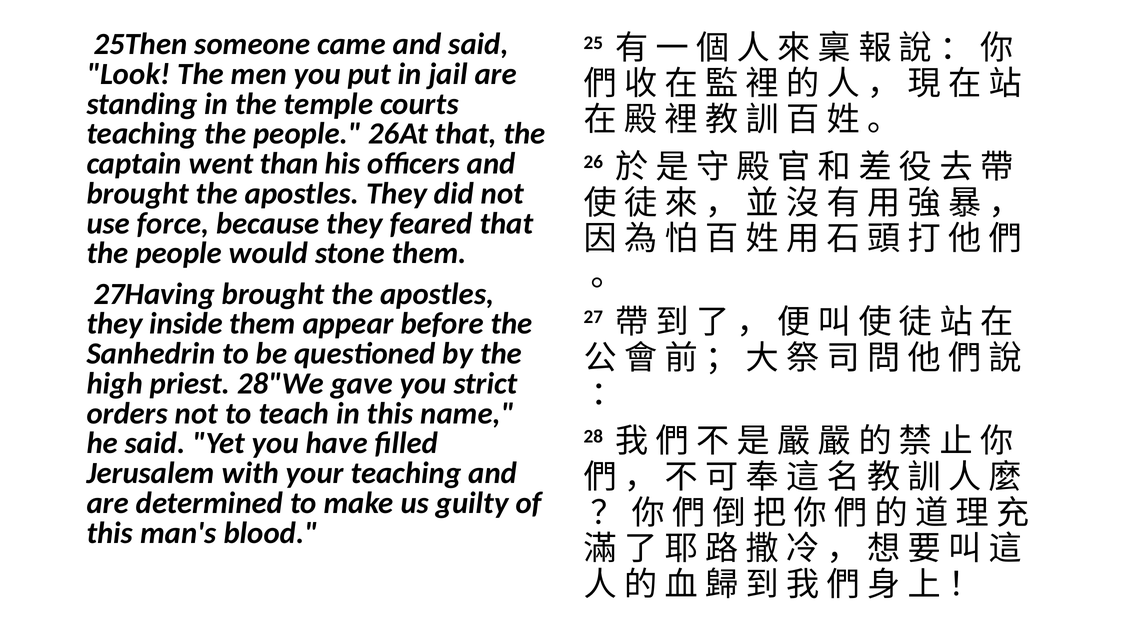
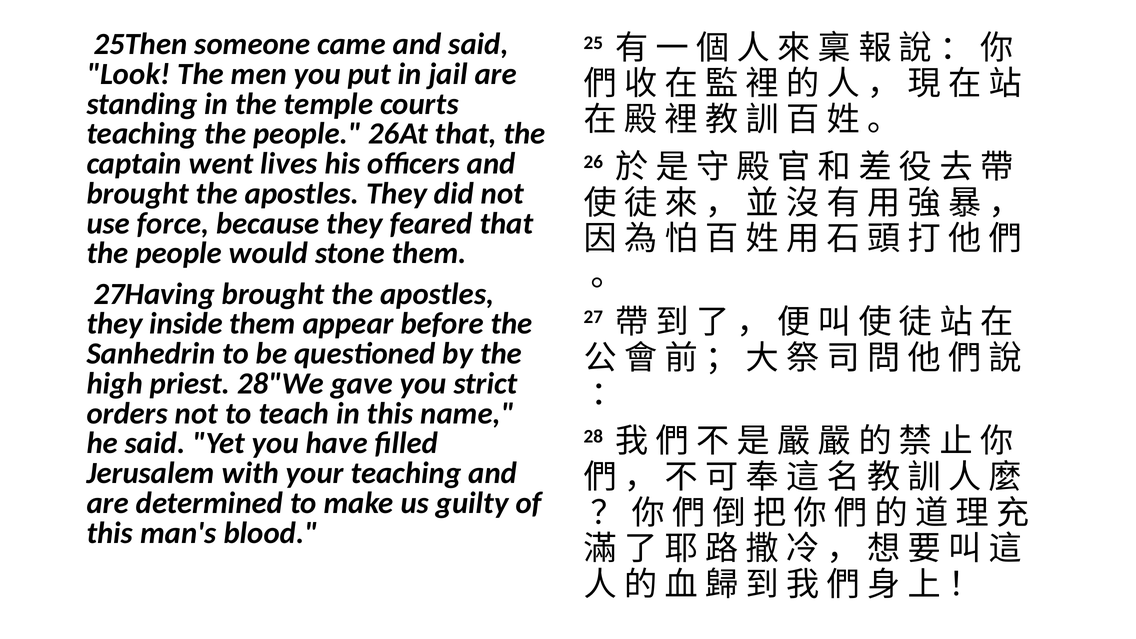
than: than -> lives (289, 164)
